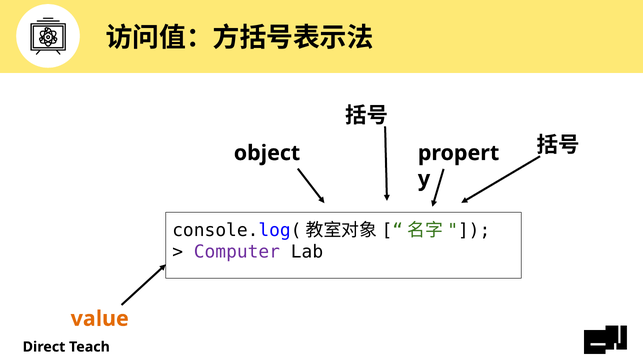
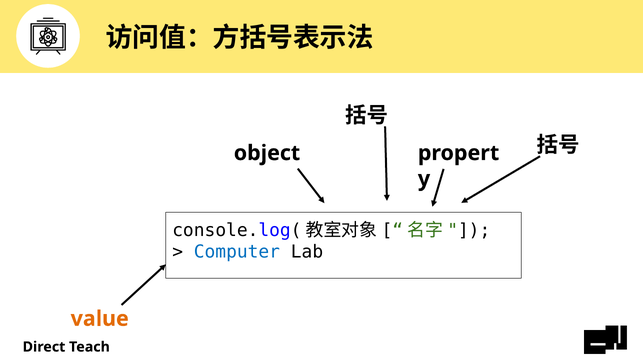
Computer colour: purple -> blue (237, 252)
